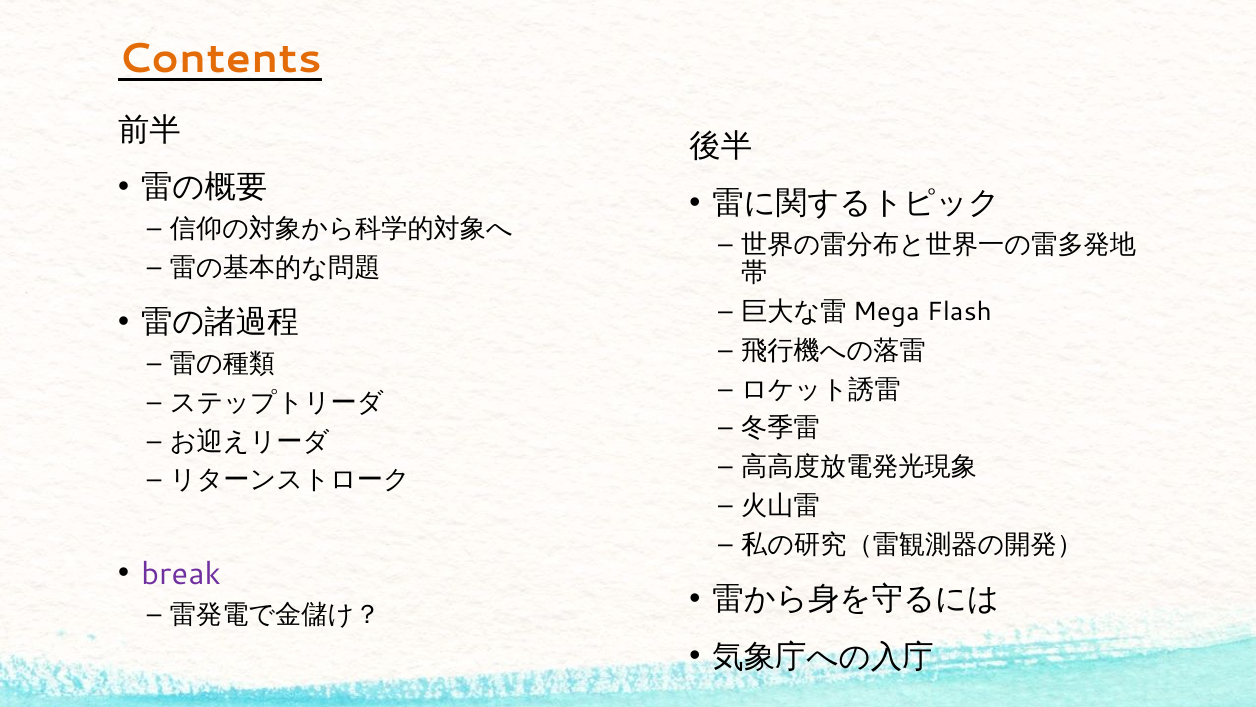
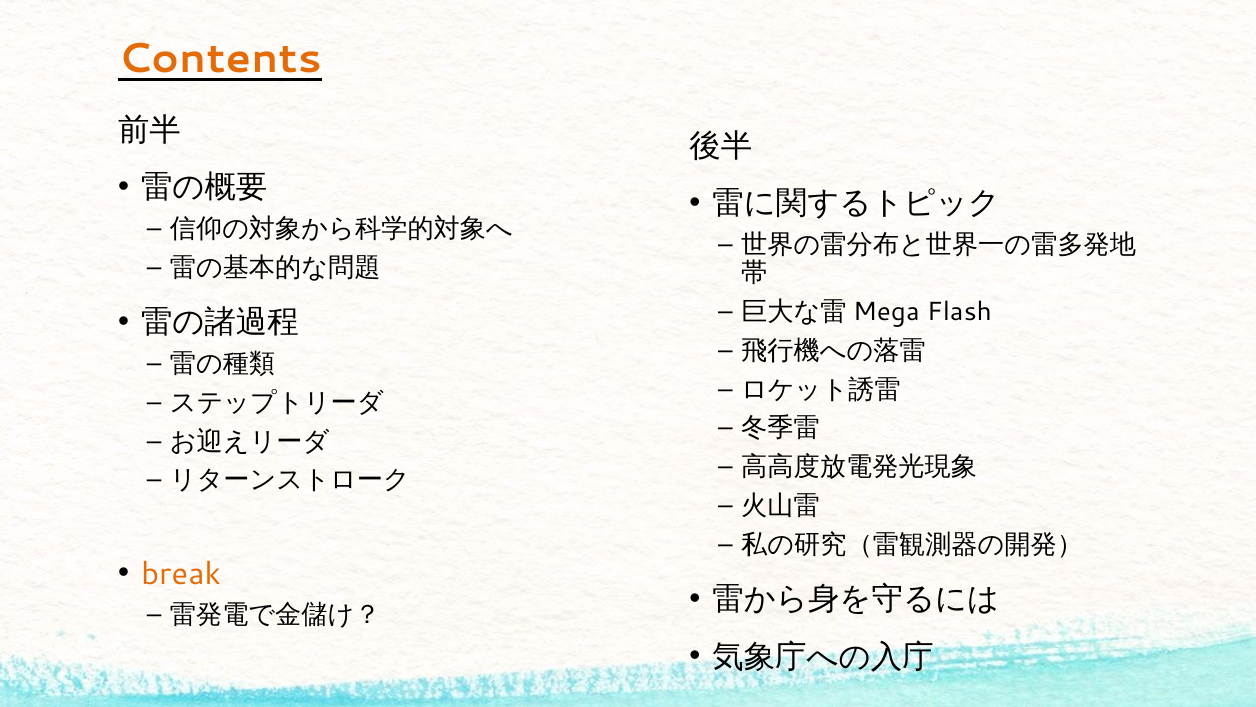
break colour: purple -> orange (181, 573)
